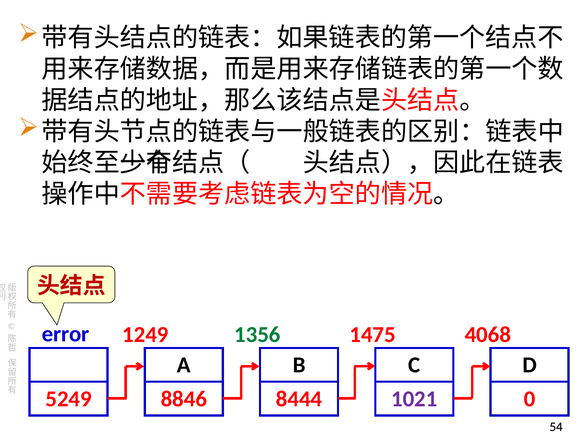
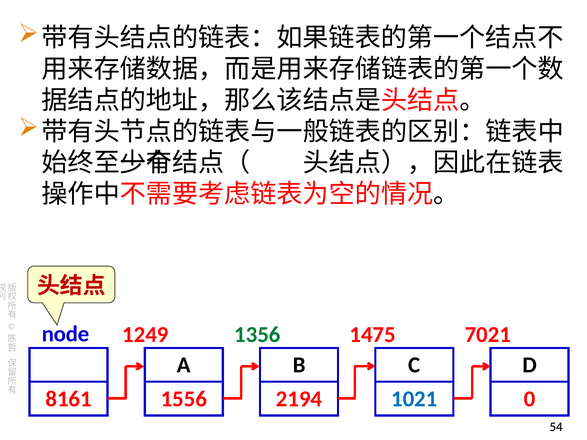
error: error -> node (66, 334)
4068: 4068 -> 7021 (488, 335)
5249: 5249 -> 8161 (69, 399)
8846: 8846 -> 1556 (184, 399)
8444: 8444 -> 2194 (299, 399)
1021 colour: purple -> blue (414, 399)
